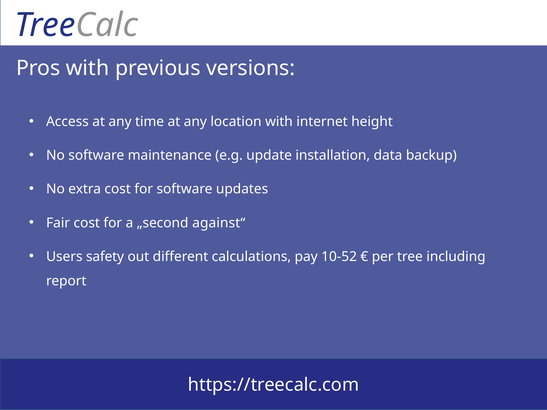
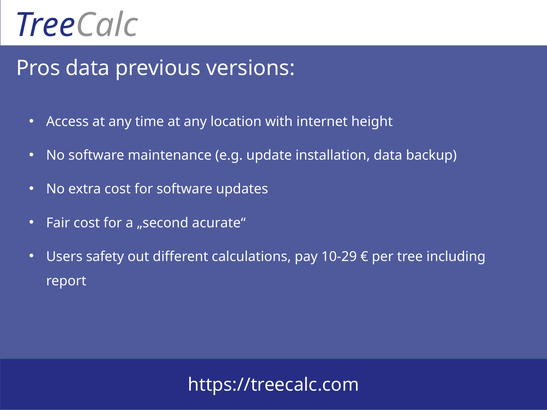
Pros with: with -> data (88, 68)
against“: against“ -> acurate“ (219, 223)
10-52: 10-52 -> 10-29 (339, 257)
